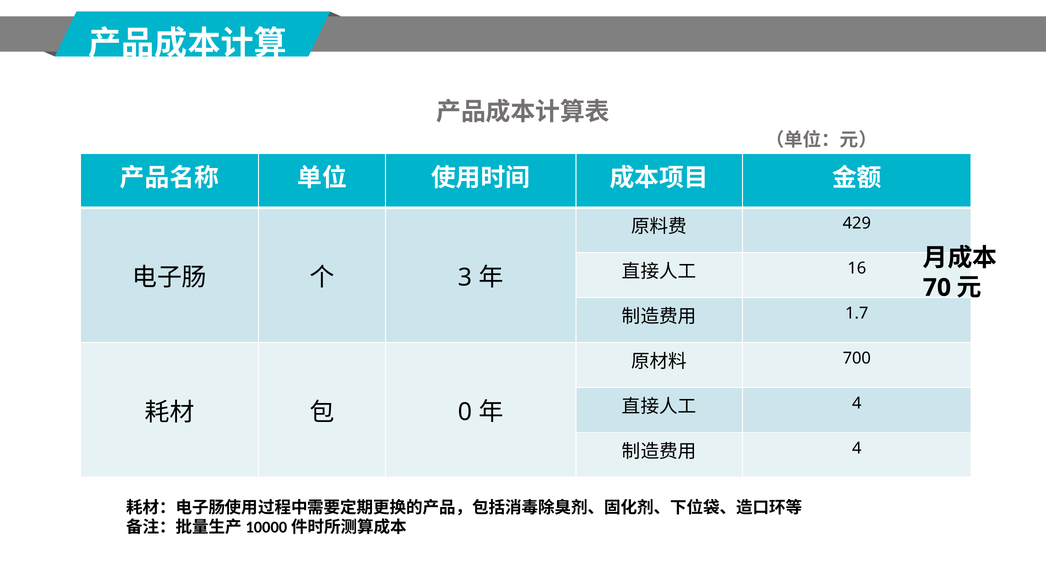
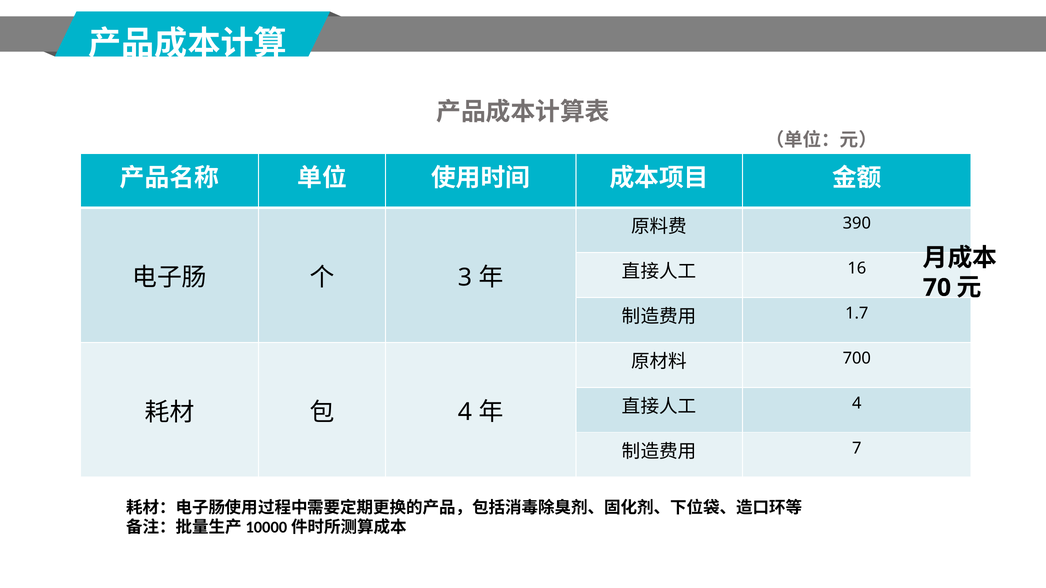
429: 429 -> 390 (857, 224)
0: 0 -> 4 (465, 413)
4: 4 -> 7 (857, 448)
